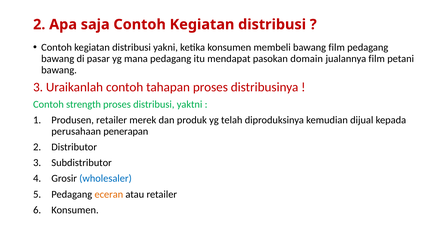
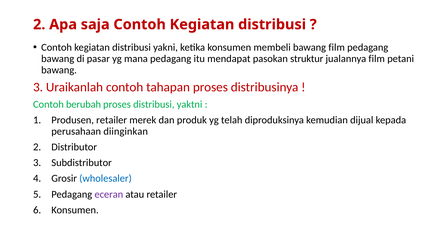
domain: domain -> struktur (307, 59)
strength: strength -> berubah (84, 104)
penerapan: penerapan -> diinginkan (126, 131)
eceran colour: orange -> purple (109, 194)
